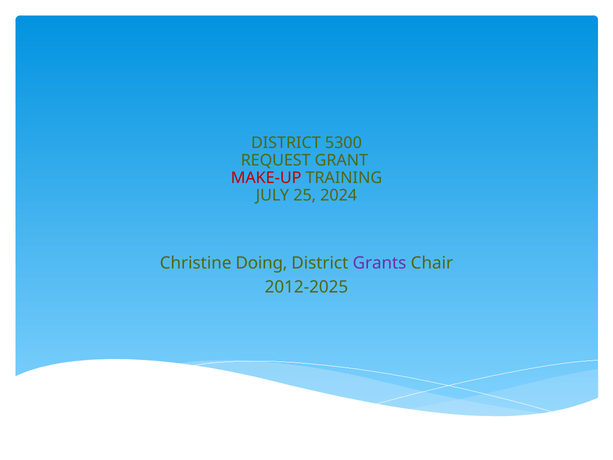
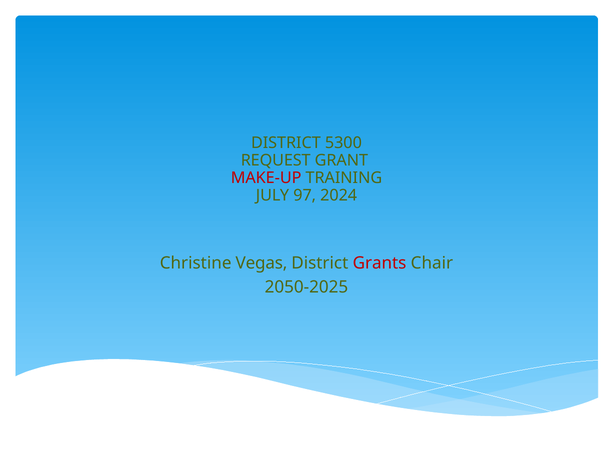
25: 25 -> 97 (305, 195)
Doing: Doing -> Vegas (261, 263)
Grants colour: purple -> red (380, 263)
2012-2025: 2012-2025 -> 2050-2025 (306, 287)
